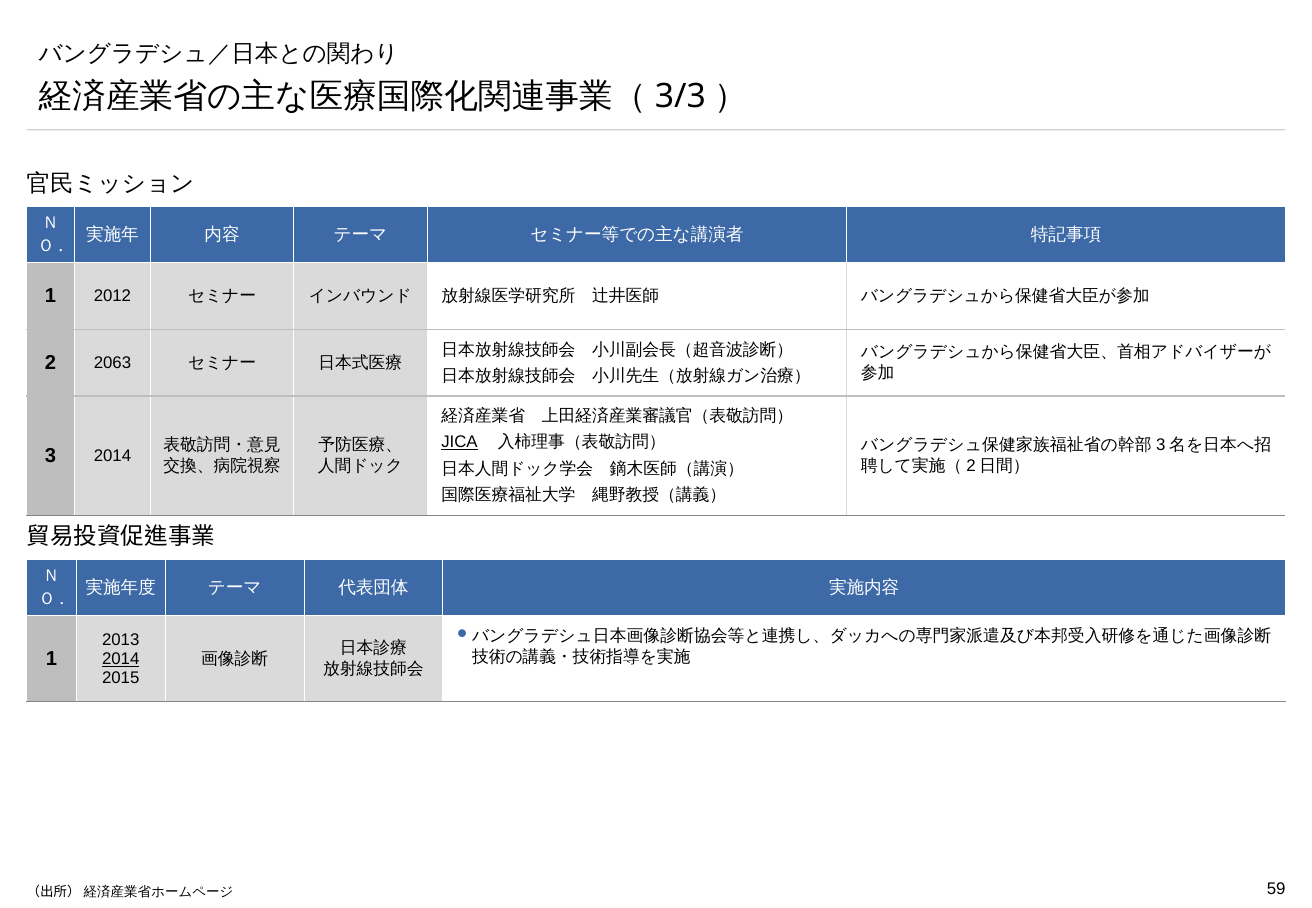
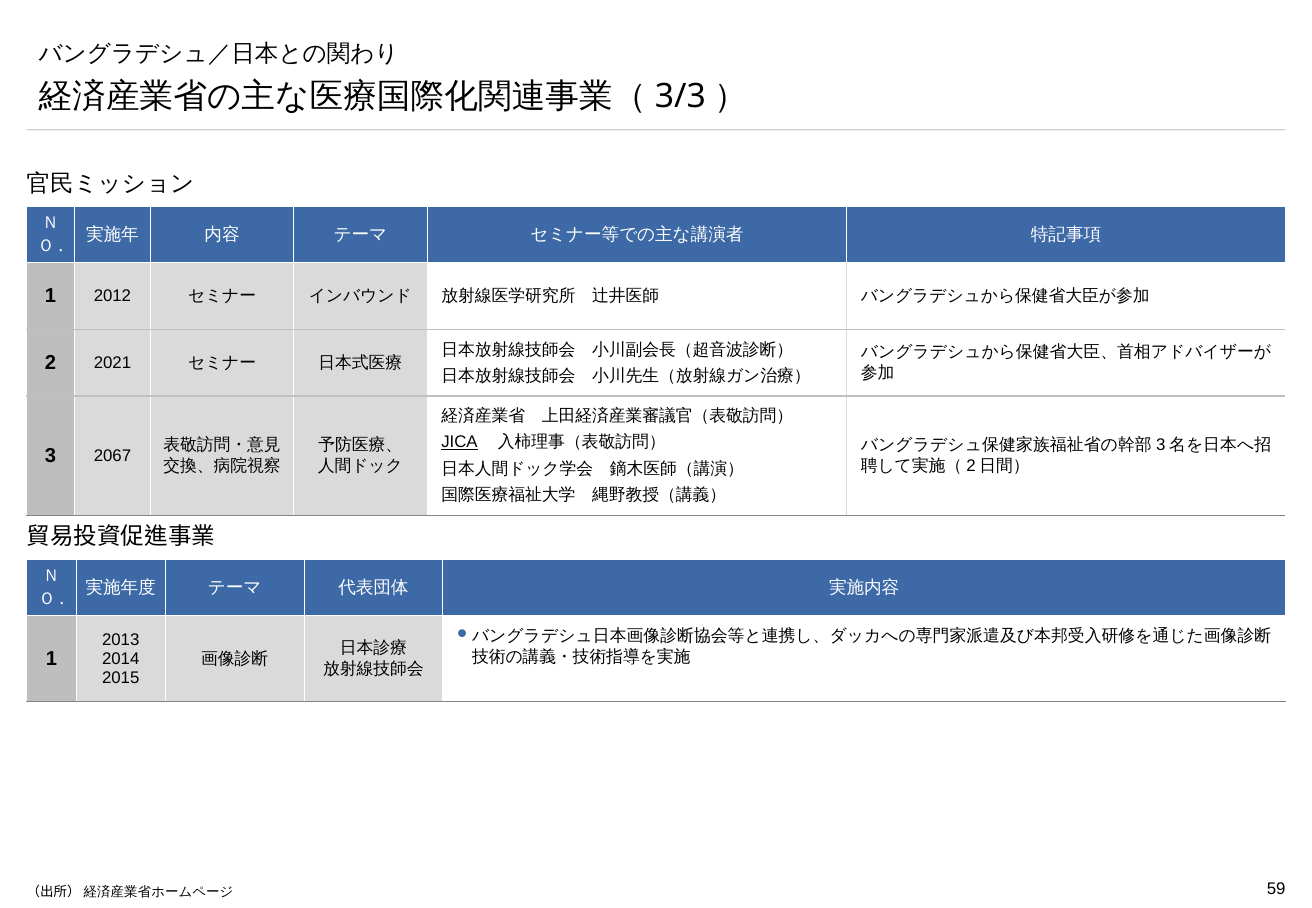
2063: 2063 -> 2021 (112, 363)
3 2014: 2014 -> 2067 (112, 456)
2014 underline: present -> none (121, 659)
